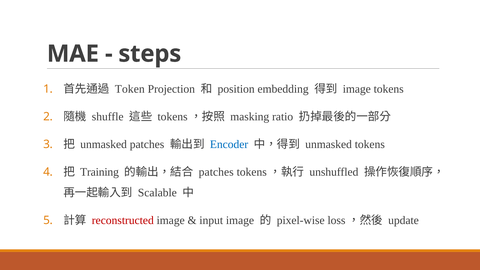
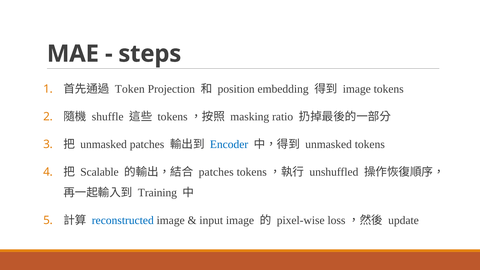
Training: Training -> Scalable (99, 172)
Scalable: Scalable -> Training (157, 193)
reconstructed colour: red -> blue (123, 220)
